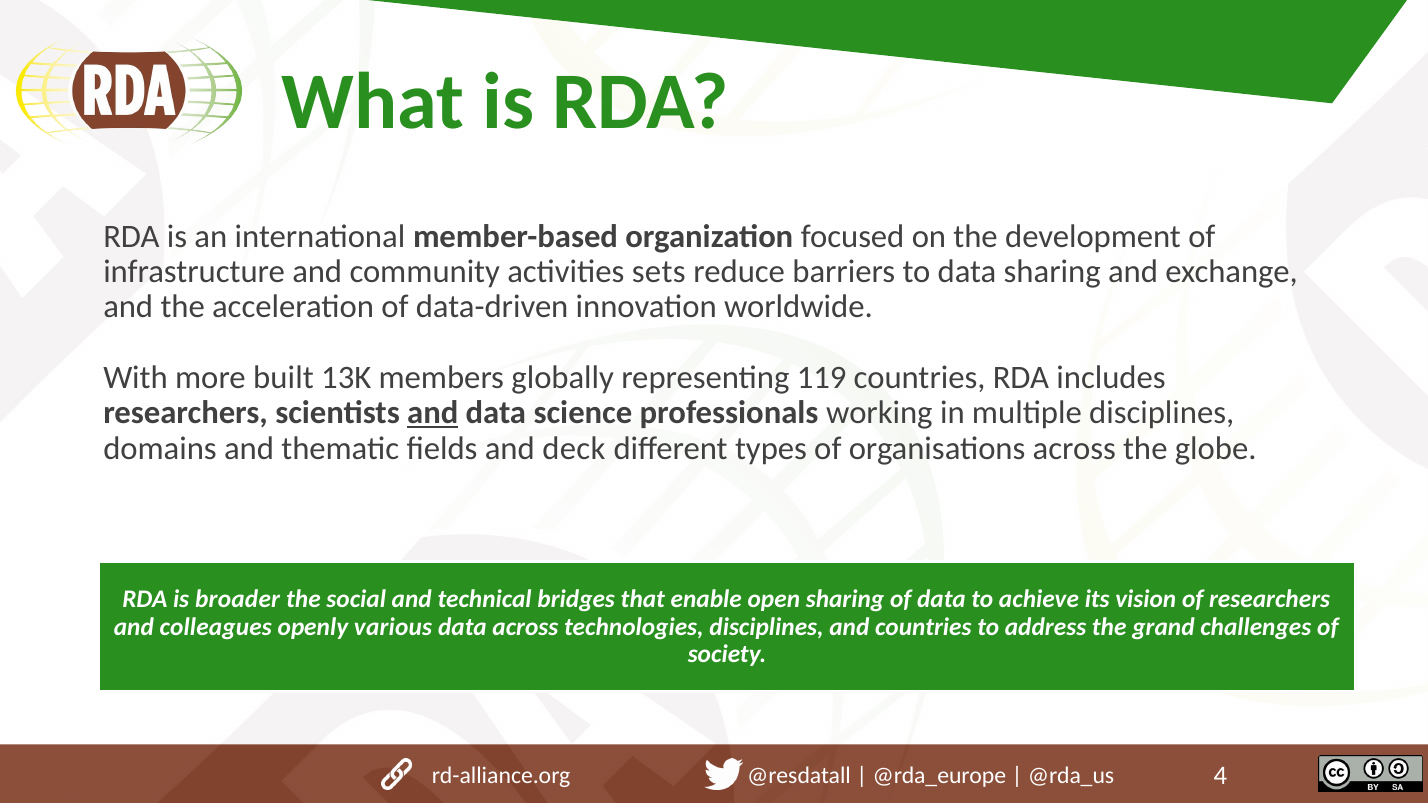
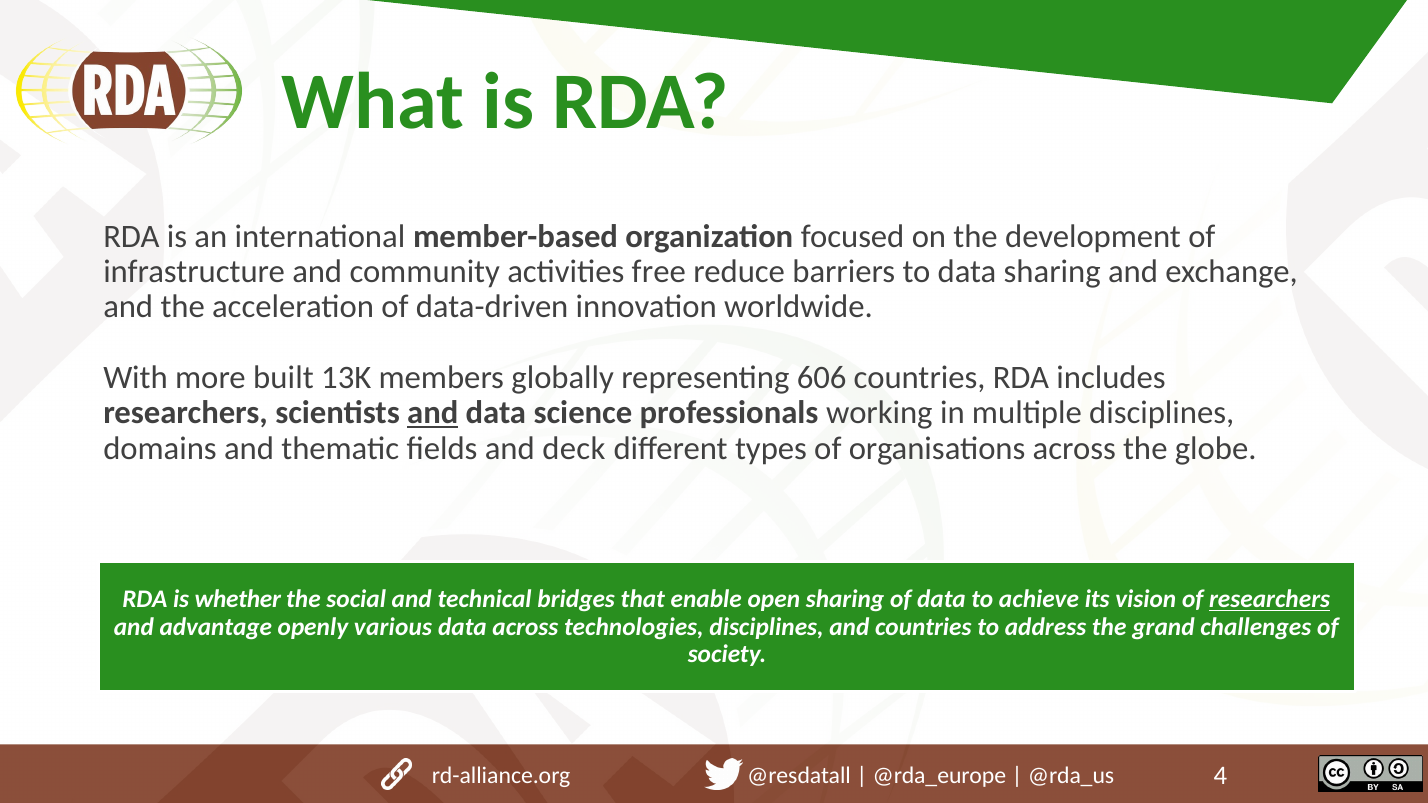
sets: sets -> free (659, 272)
119: 119 -> 606 (822, 378)
broader: broader -> whether (238, 600)
researchers underline: none -> present (1270, 600)
colleagues: colleagues -> advantage (216, 627)
